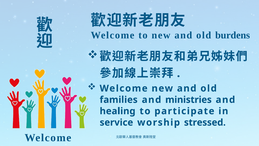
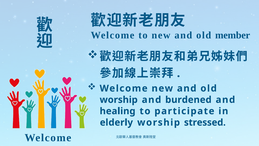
burdens: burdens -> member (233, 35)
families: families -> worship (119, 100)
ministries: ministries -> burdened (188, 100)
service: service -> elderly (116, 122)
